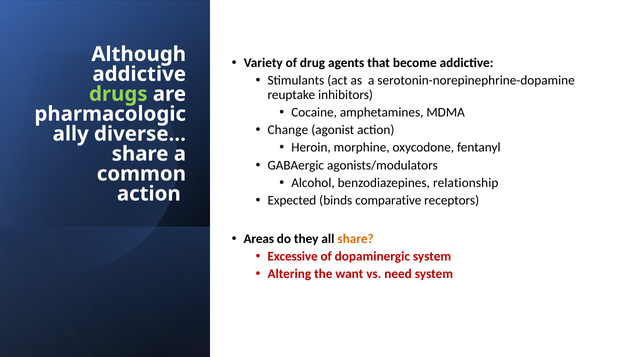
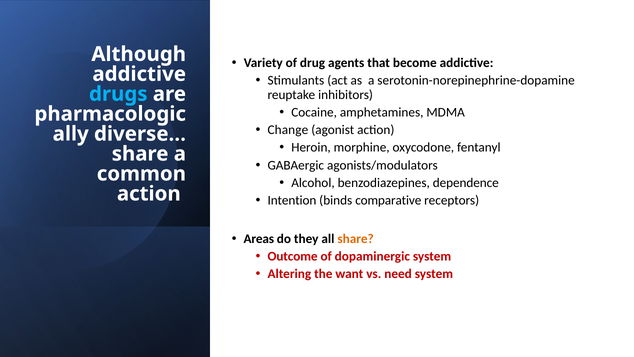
drugs colour: light green -> light blue (118, 94)
relationship: relationship -> dependence (466, 183)
Expected: Expected -> Intention (292, 200)
Excessive: Excessive -> Outcome (293, 256)
